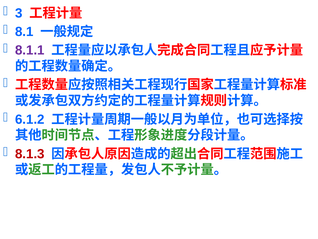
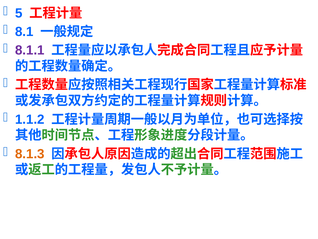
3: 3 -> 5 (19, 13)
6.1.2: 6.1.2 -> 1.1.2 (30, 119)
8.1.3 colour: red -> orange (30, 154)
